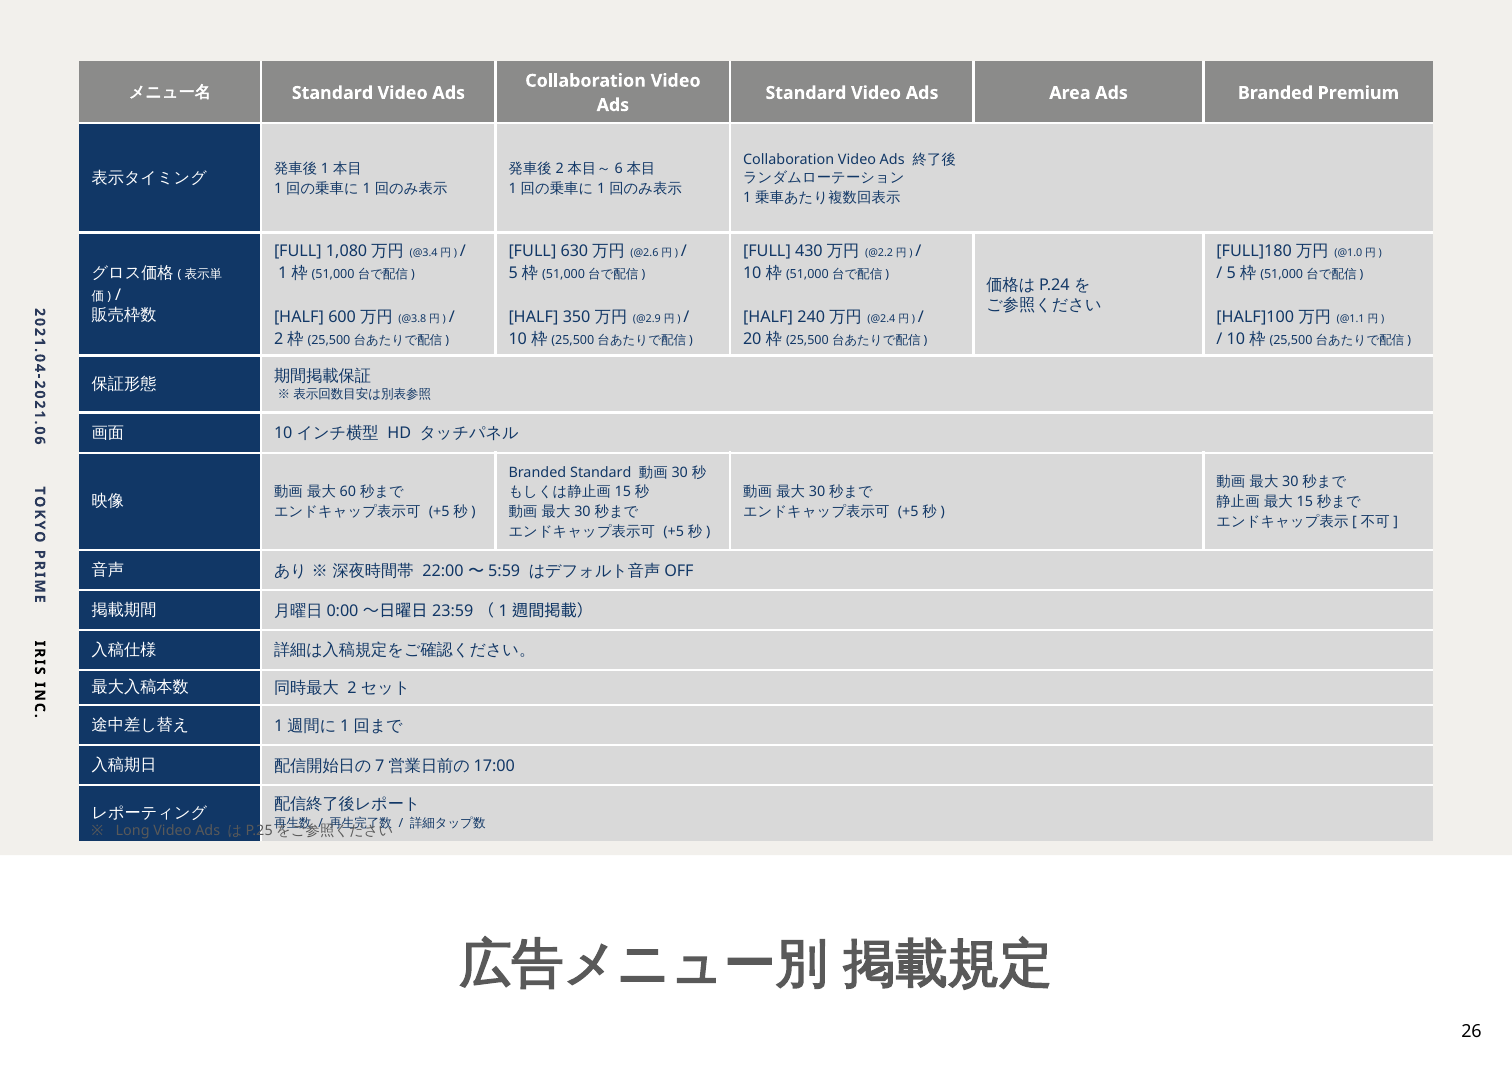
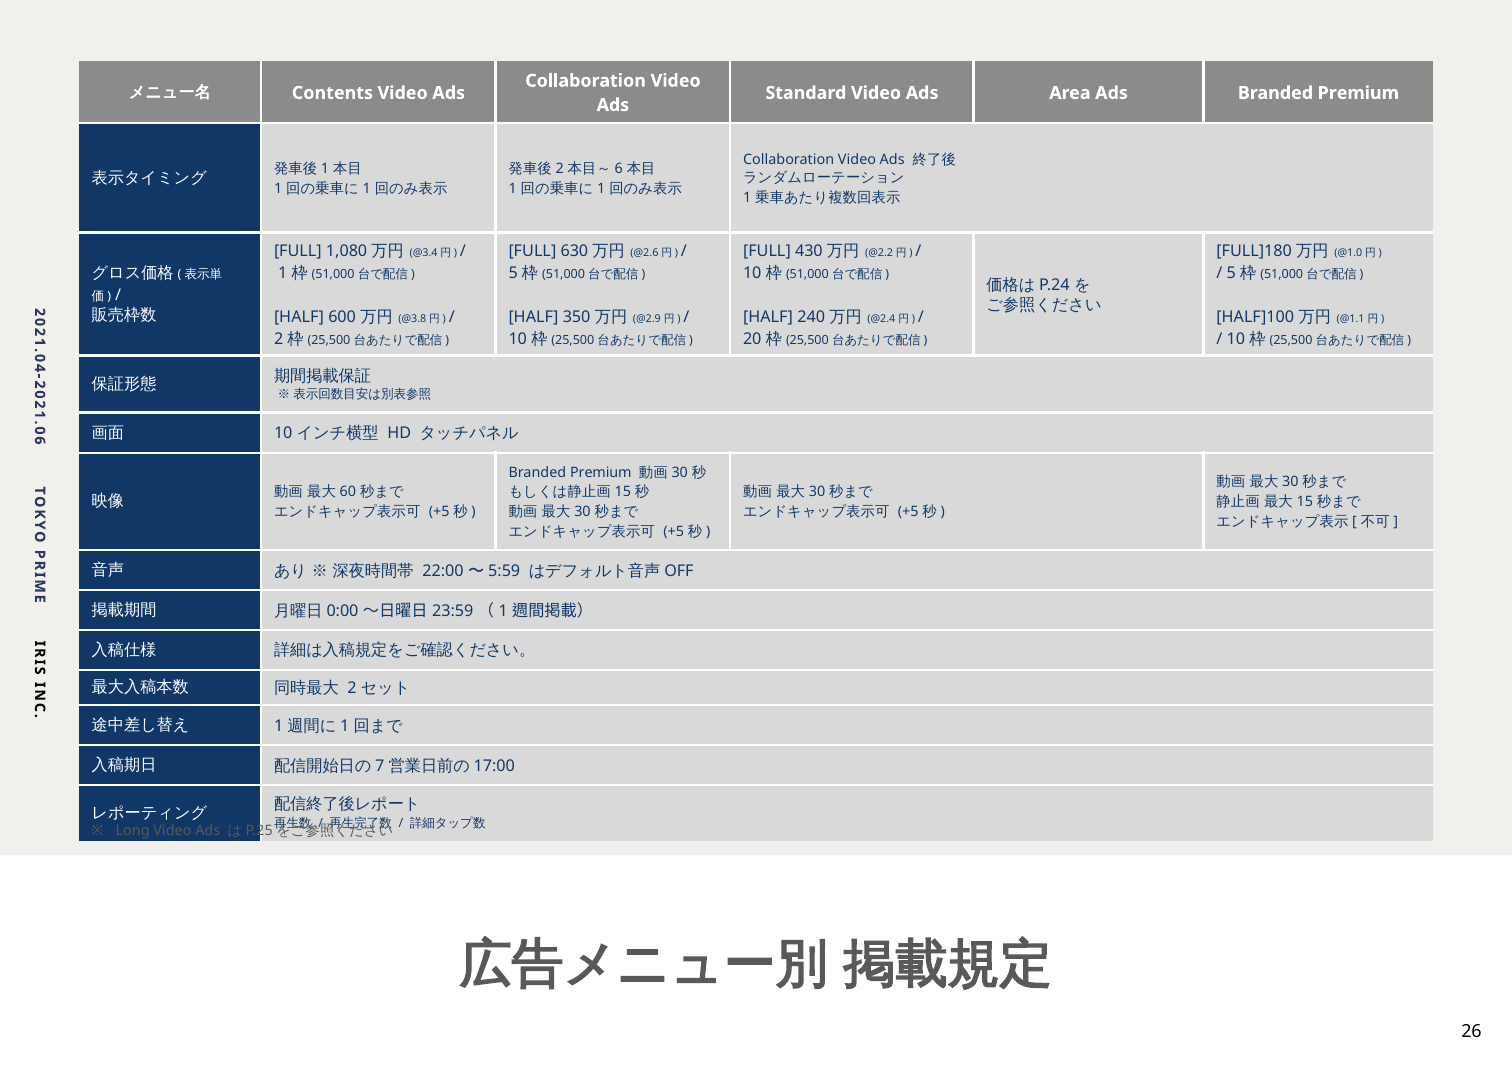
Standard: Standard -> Contents (332, 93)
Standard: Standard -> Premium (601, 472)
